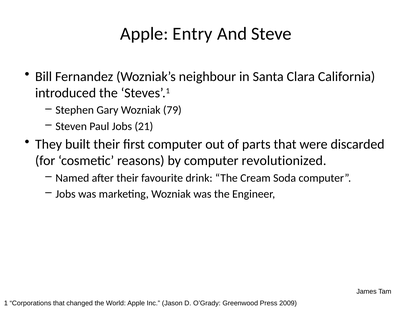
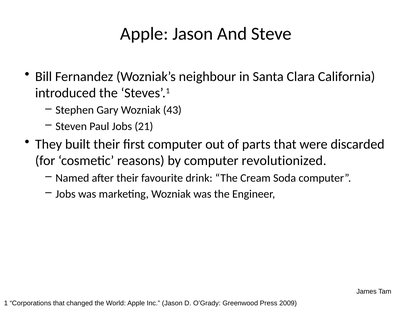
Apple Entry: Entry -> Jason (193, 34)
79: 79 -> 43 (172, 110)
